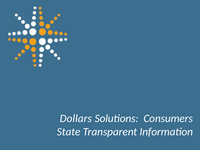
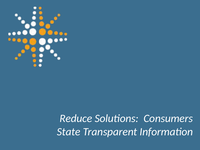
Dollars: Dollars -> Reduce (76, 118)
